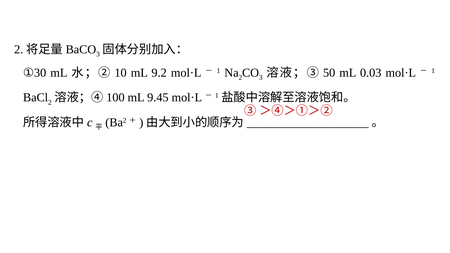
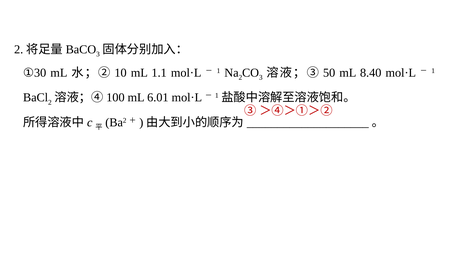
9.2: 9.2 -> 1.1 (159, 73)
0.03: 0.03 -> 8.40 (371, 73)
9.45: 9.45 -> 6.01 (158, 98)
